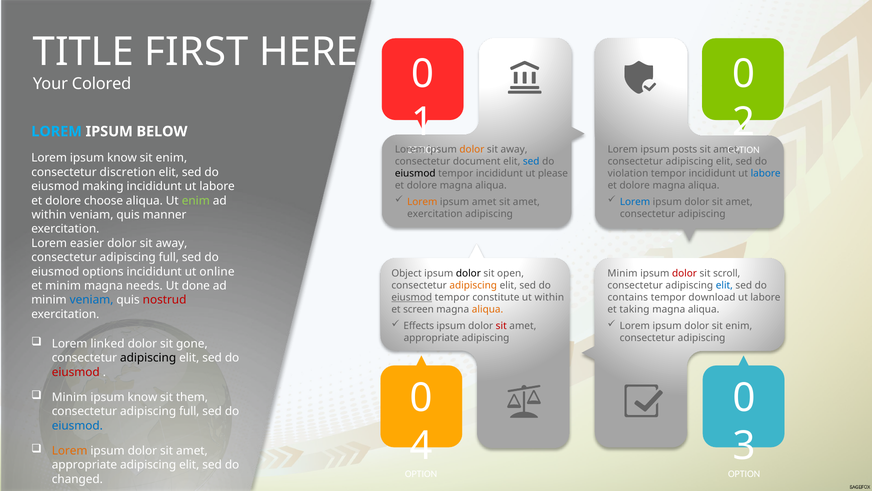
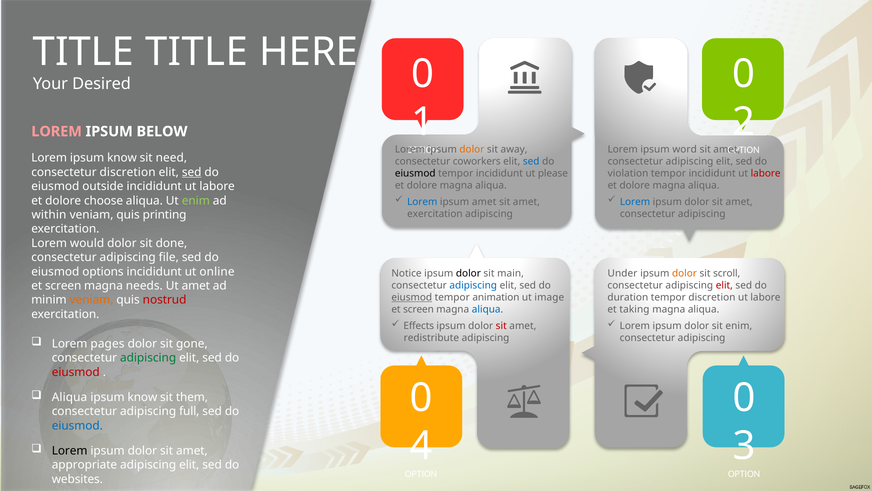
TITLE FIRST: FIRST -> TITLE (196, 52)
Colored: Colored -> Desired (102, 84)
LOREM colour: light blue -> pink (57, 131)
posts: posts -> word (685, 149)
enim: enim -> need (171, 158)
document: document -> coworkers (477, 161)
sed underline: none -> present (192, 172)
labore colour: blue -> red (766, 173)
making: making -> outside (103, 186)
Lorem colour: orange -> blue (422, 202)
manner: manner -> printing (165, 215)
easier: easier -> would (87, 243)
away: away -> done (171, 243)
full: full -> file (169, 257)
Object: Object -> Notice (406, 273)
open: open -> main (511, 273)
Minim: Minim -> Under (623, 273)
dolor colour: red -> orange (684, 273)
minim: minim -> screen (63, 286)
Ut done: done -> amet (196, 286)
adipiscing colour: orange -> blue (473, 285)
elit colour: blue -> red (724, 285)
constitute: constitute -> animation (496, 297)
ut within: within -> image (549, 297)
contains: contains -> duration (628, 297)
tempor download: download -> discretion (712, 297)
veniam colour: blue -> orange (92, 300)
aliqua colour: orange -> blue (488, 309)
appropriate: appropriate -> redistribute (431, 338)
linked: linked -> pages (107, 343)
adipiscing colour: black -> green (148, 358)
Minim: Minim -> Aliqua (70, 397)
Lorem colour: orange -> black (70, 450)
changed: changed -> websites (77, 479)
